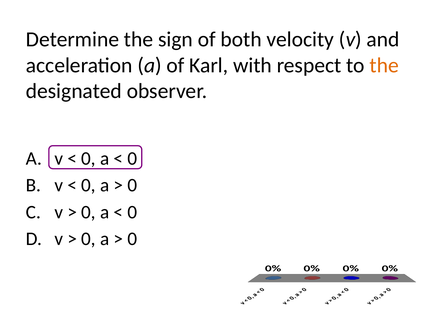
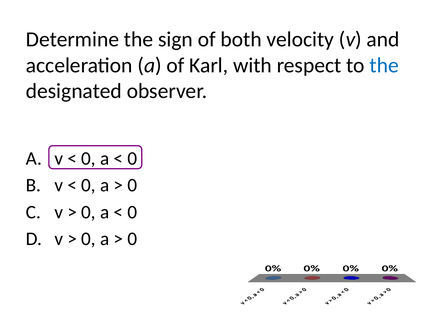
the colour: orange -> blue (384, 65)
